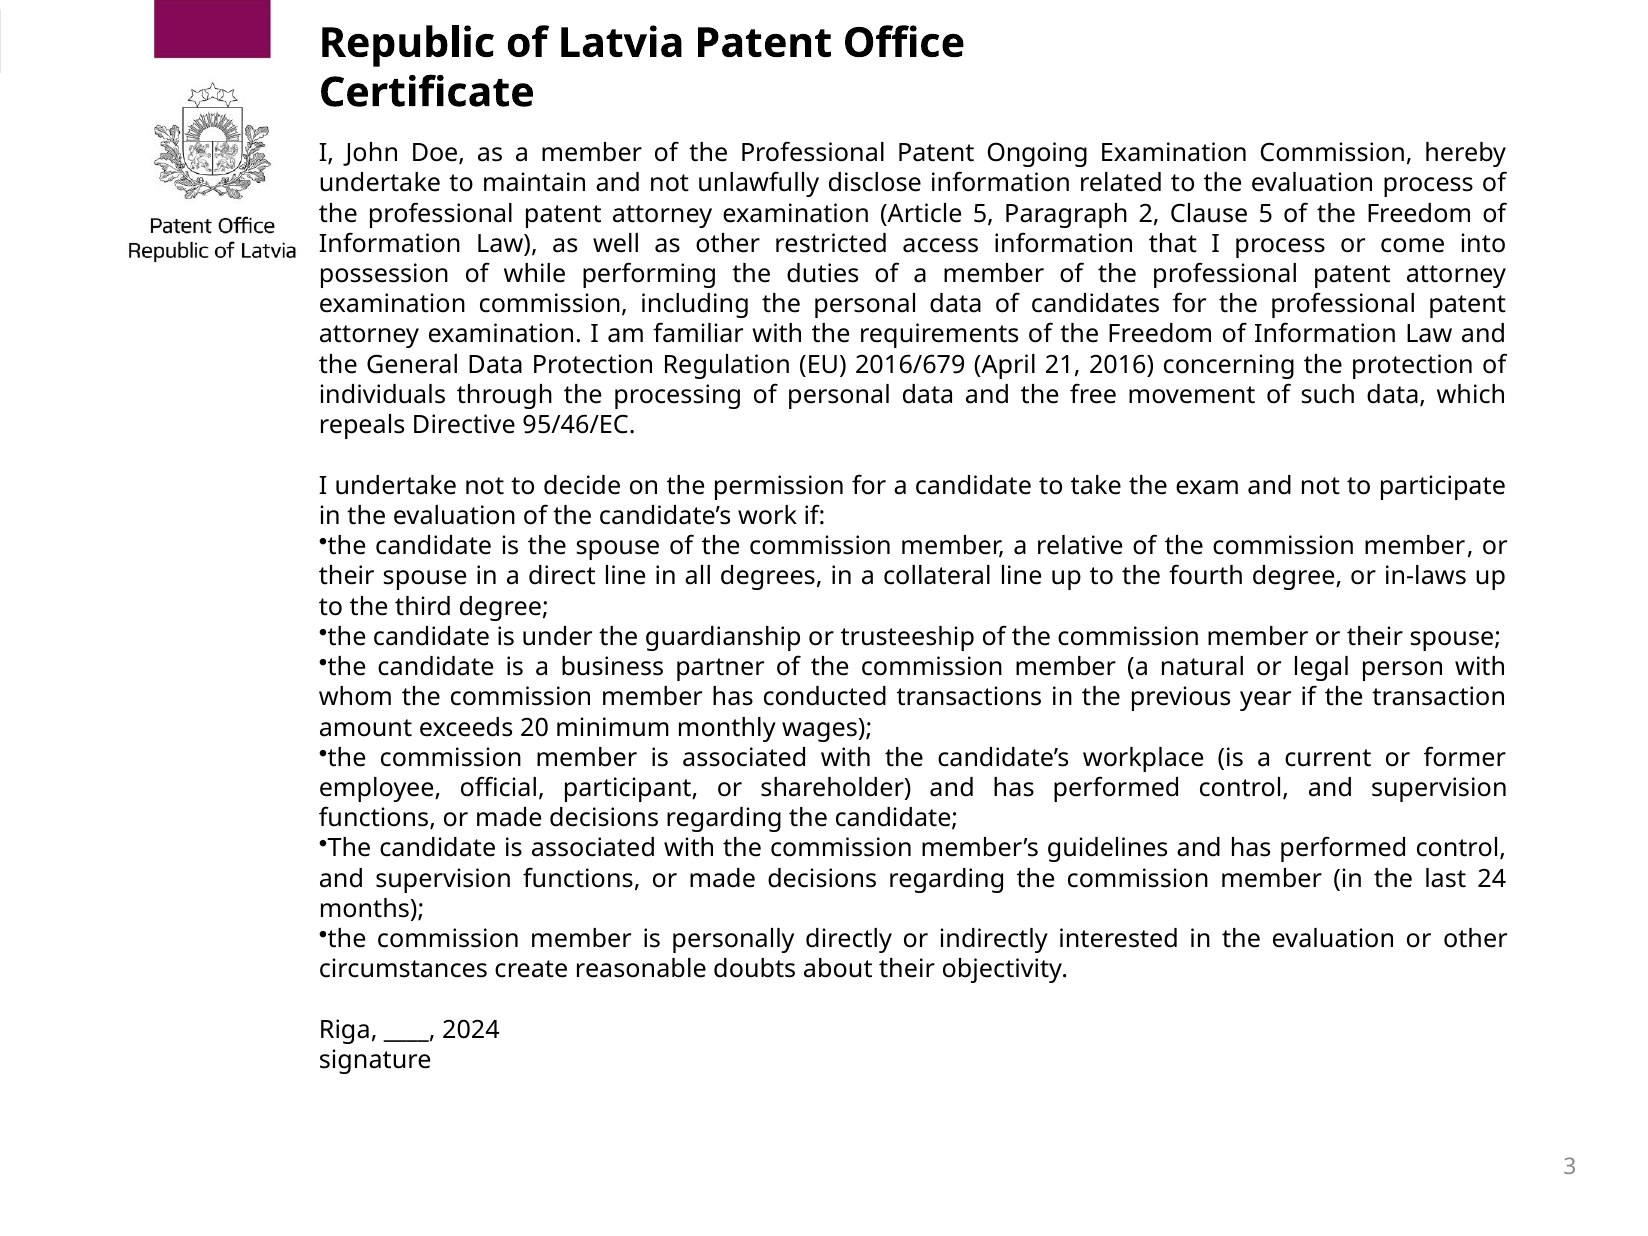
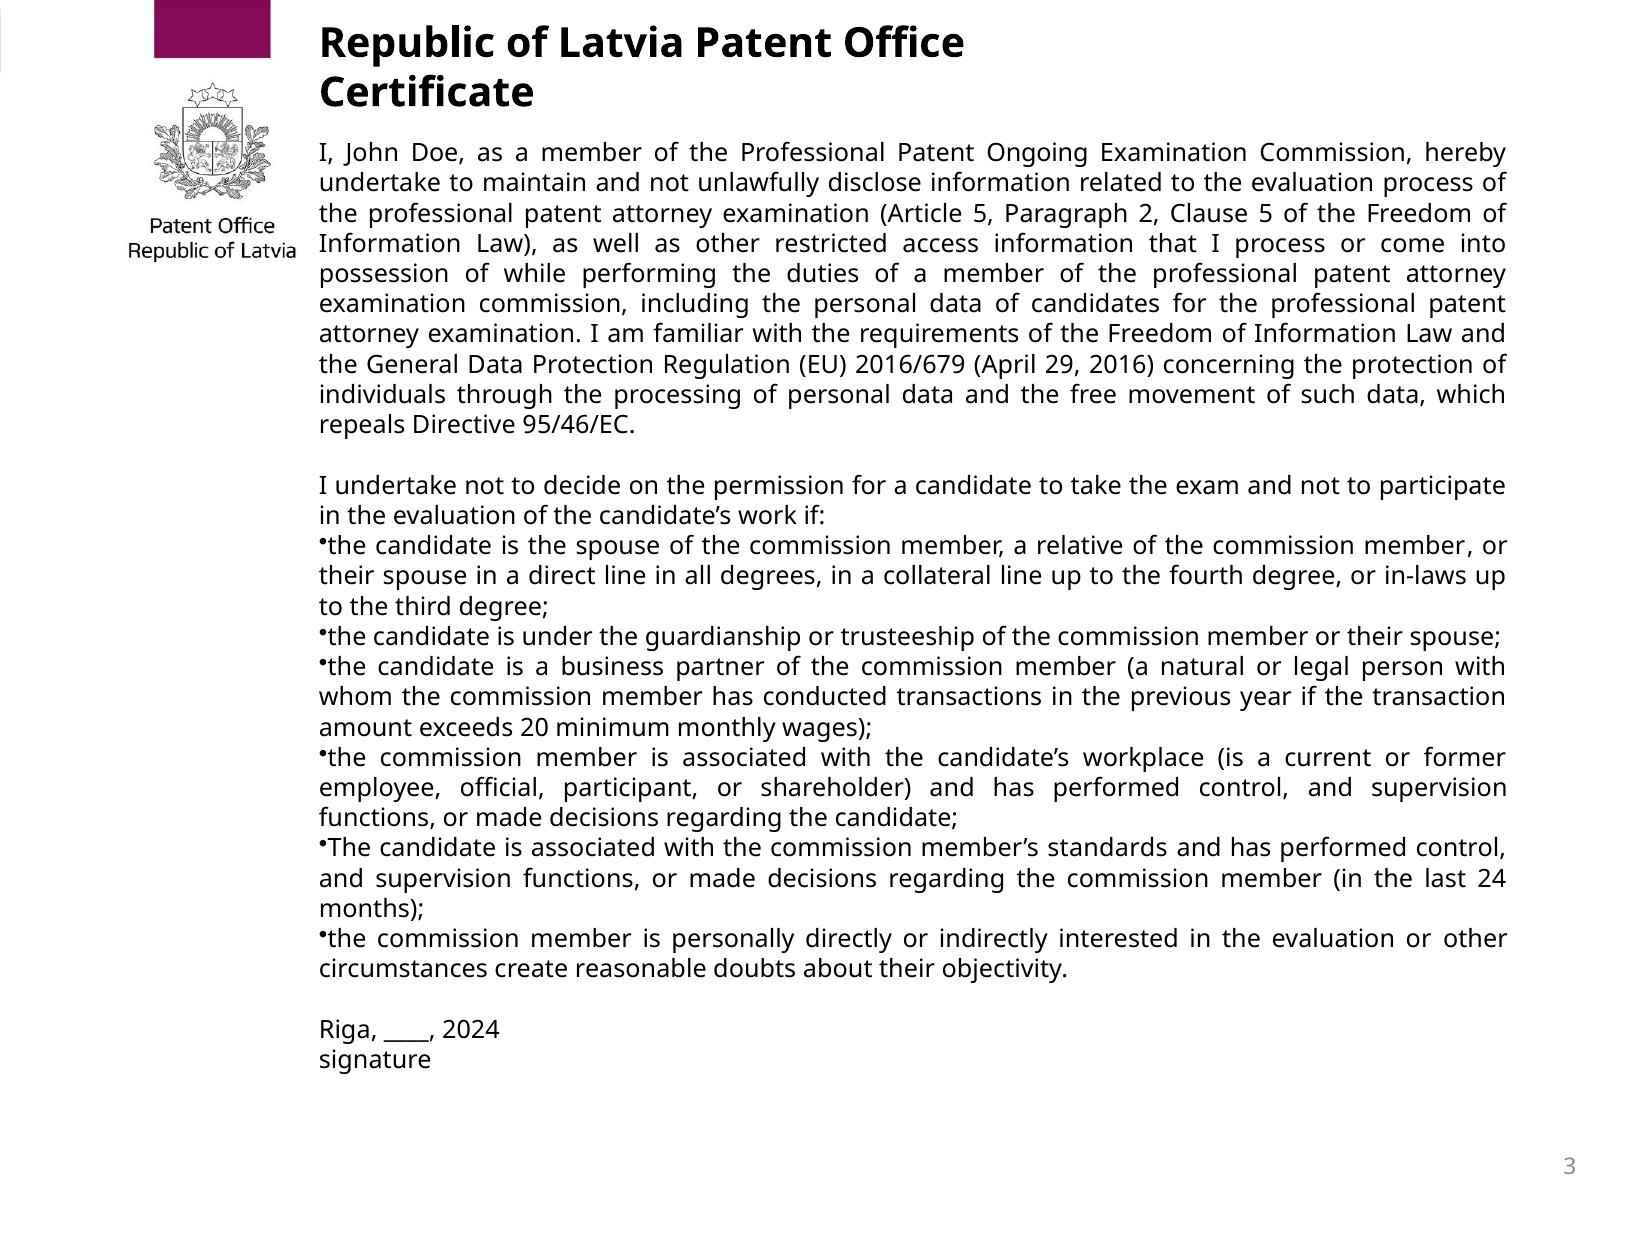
21: 21 -> 29 (1063, 365)
guidelines: guidelines -> standards (1108, 849)
